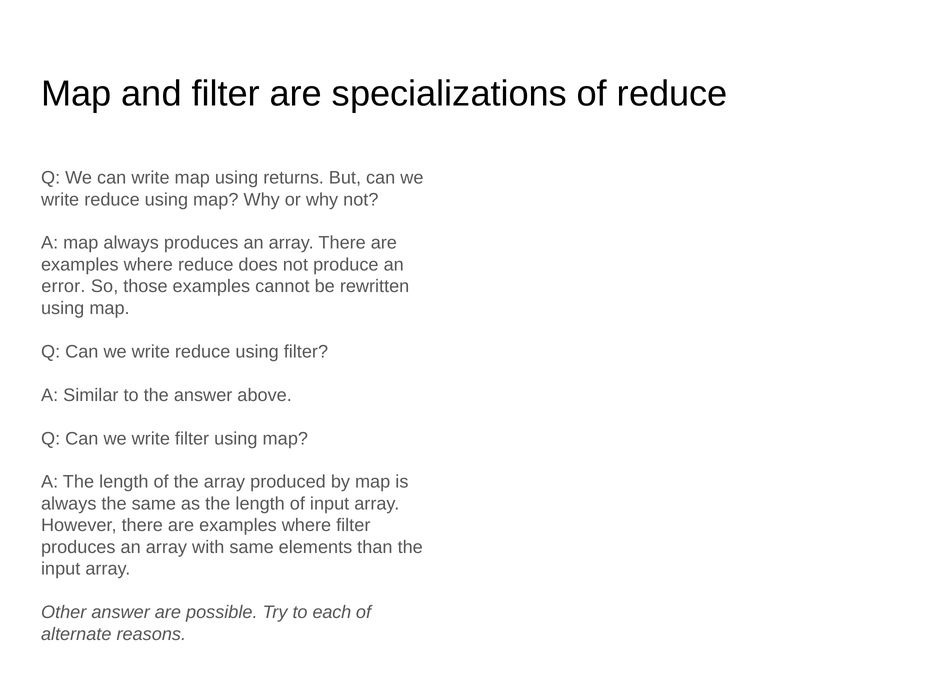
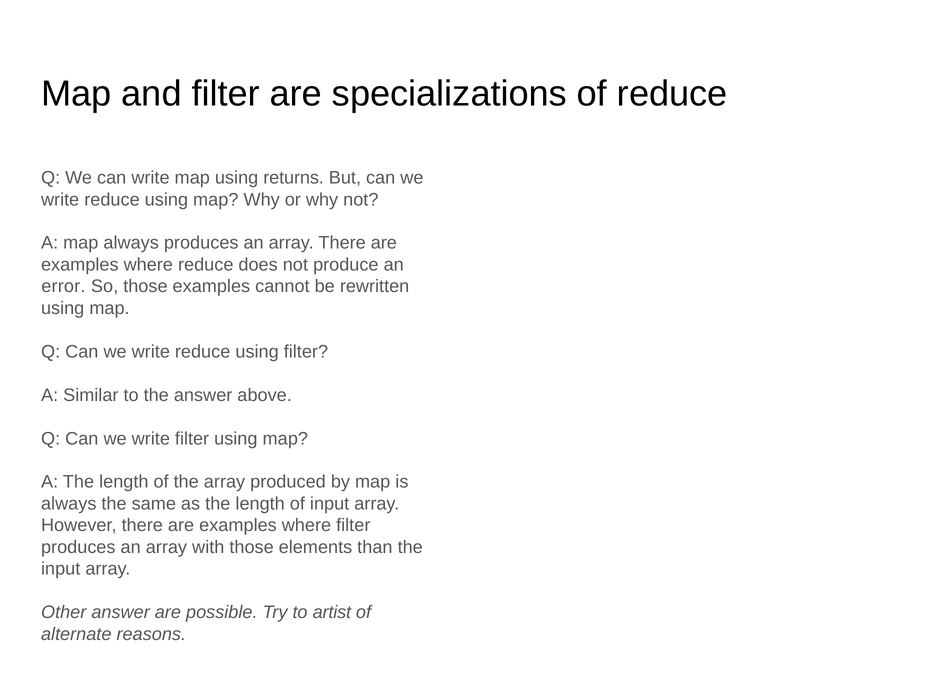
with same: same -> those (252, 547)
each: each -> artist (332, 613)
